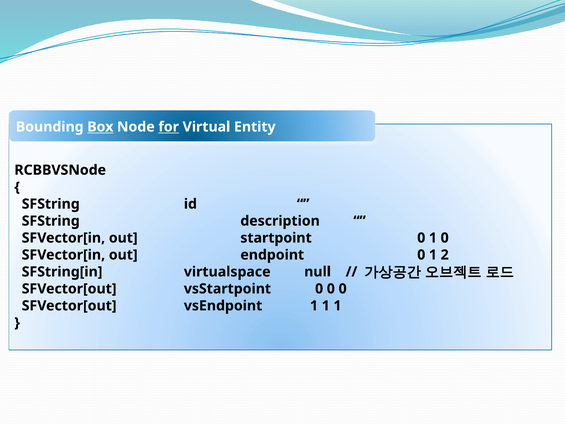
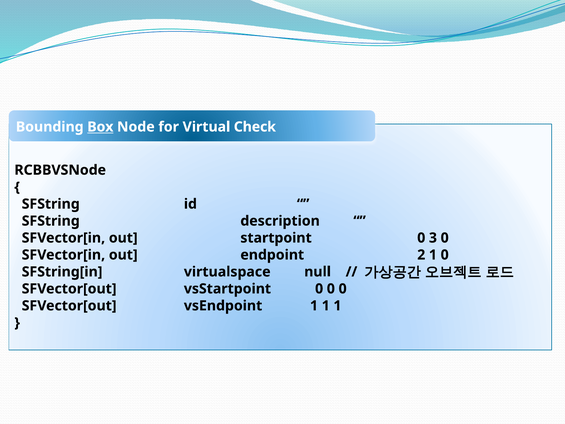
for underline: present -> none (169, 127)
Entity: Entity -> Check (255, 127)
1: 1 -> 3 (433, 238)
0: 0 -> 2 (421, 255)
1 2: 2 -> 0 (445, 255)
